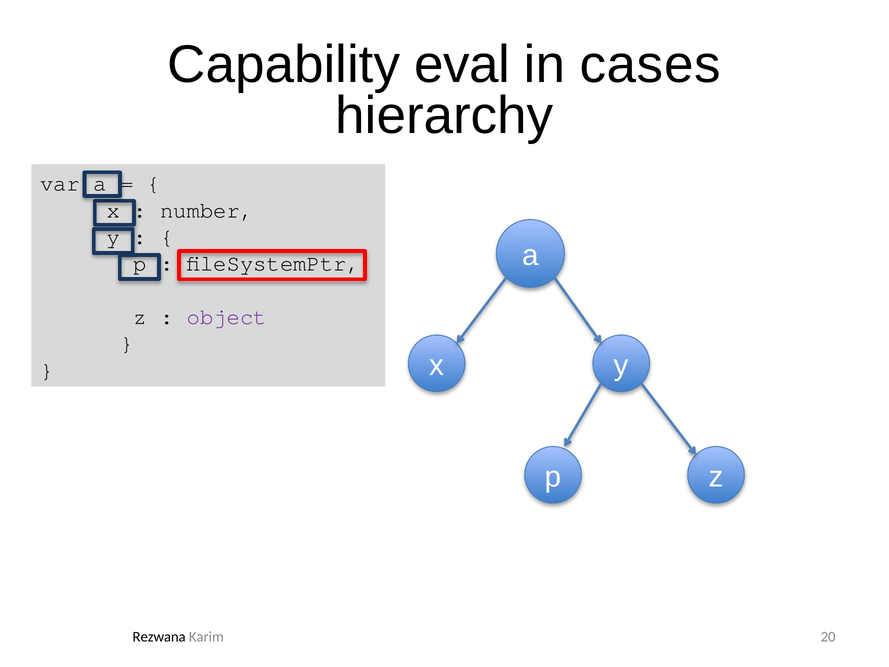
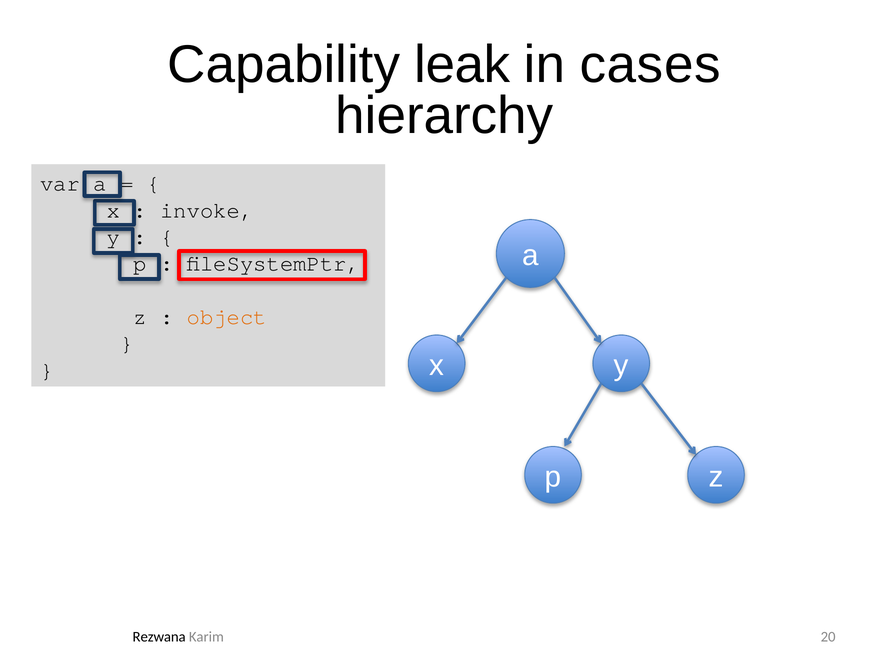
eval: eval -> leak (462, 65)
number: number -> invoke (207, 210)
object colour: purple -> orange (227, 317)
